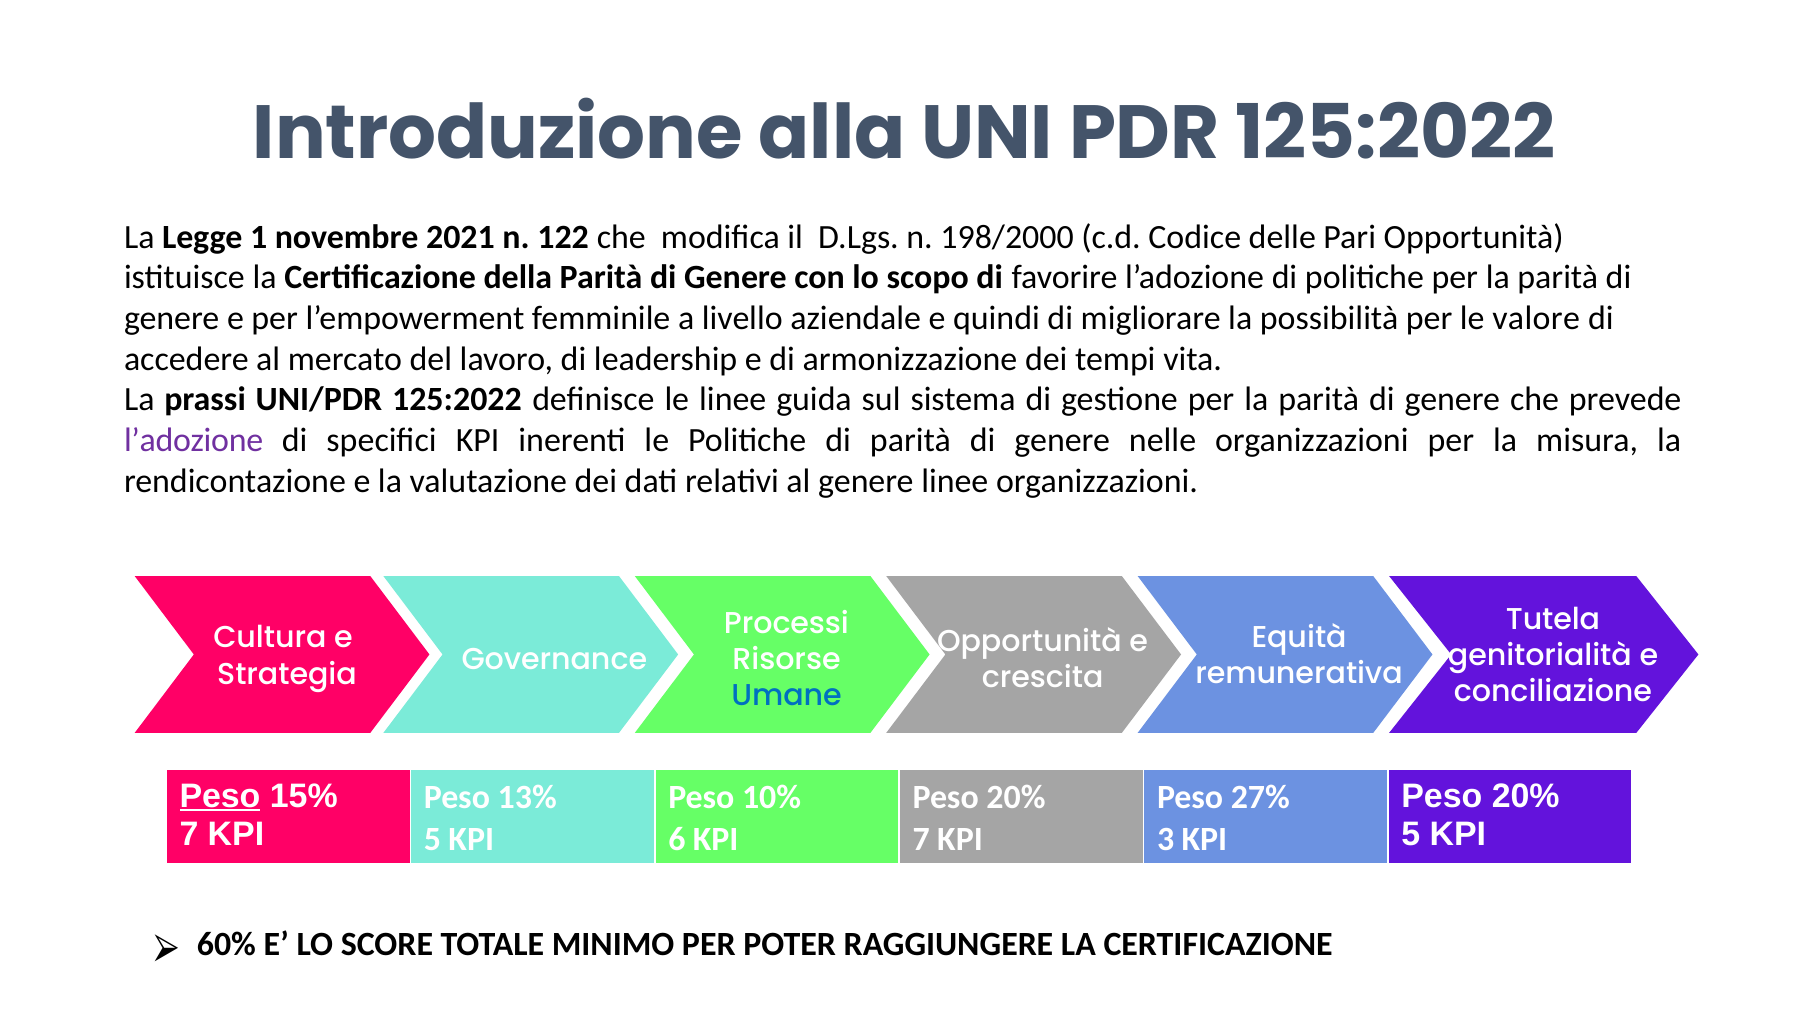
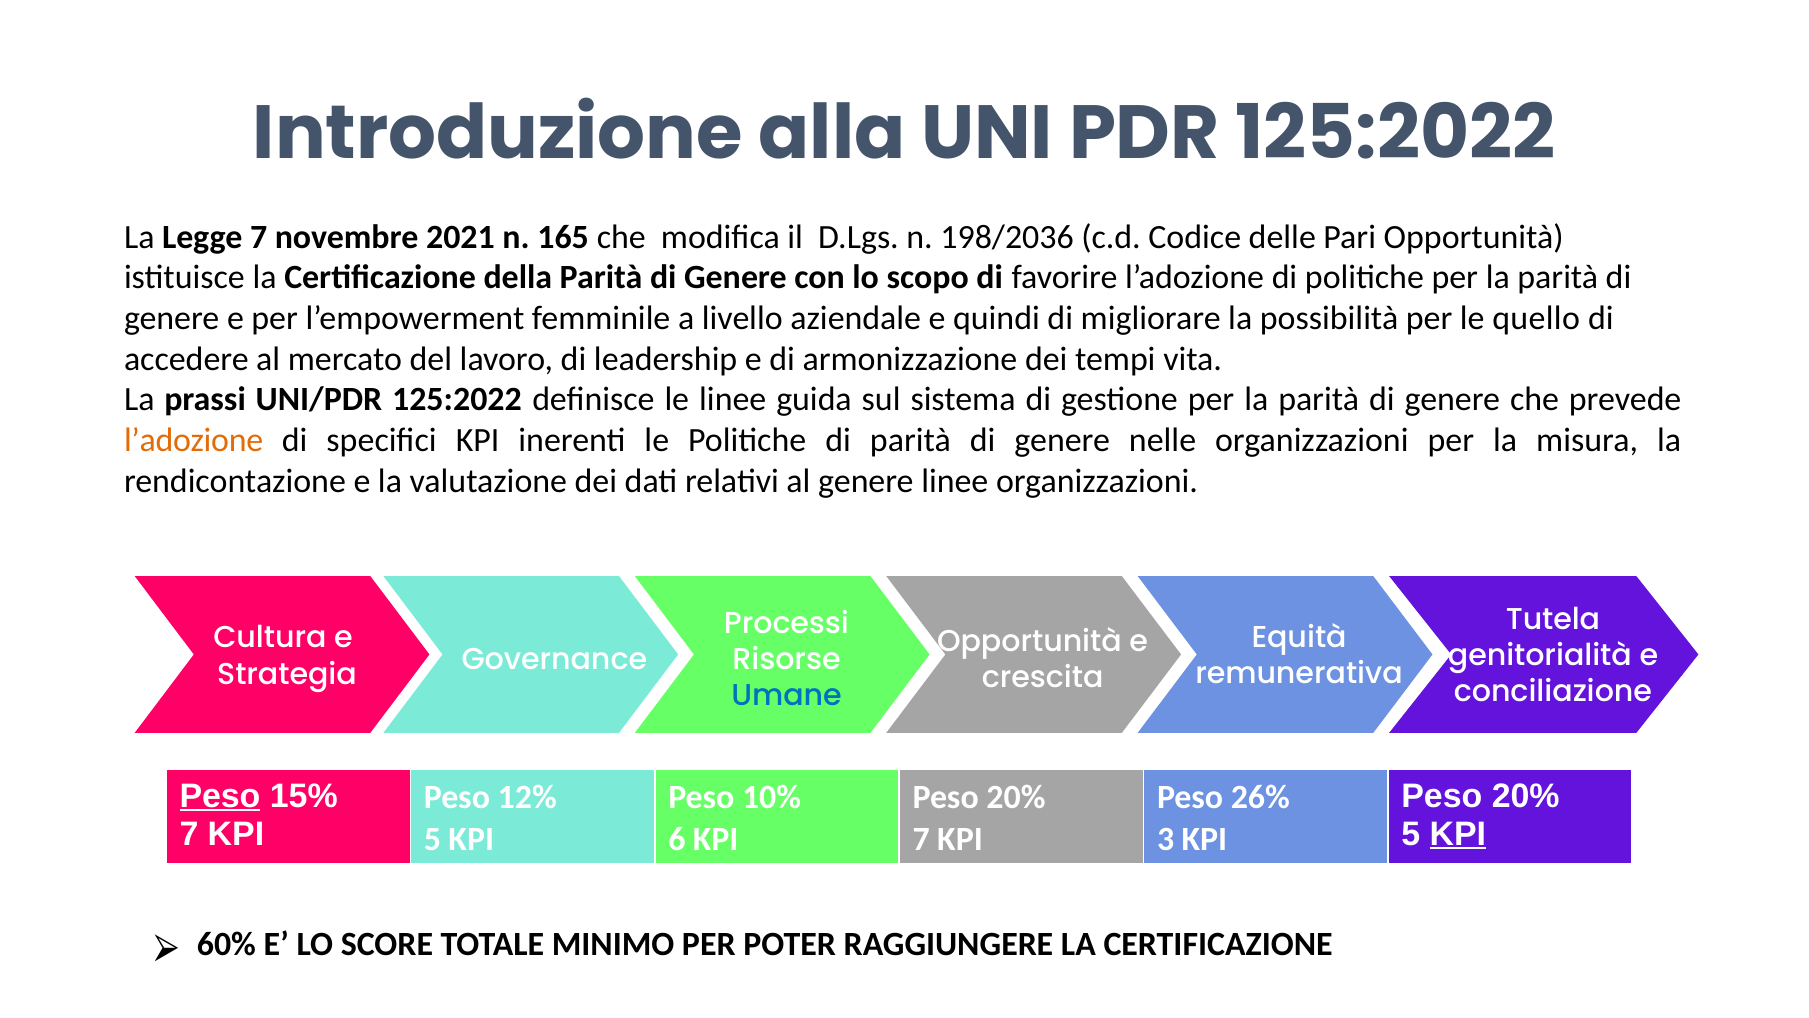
Legge 1: 1 -> 7 (259, 237)
122: 122 -> 165 (563, 237)
198/2000: 198/2000 -> 198/2036 (1007, 237)
valore: valore -> quello (1536, 318)
l’adozione colour: purple -> orange (194, 440)
13%: 13% -> 12% (527, 797)
27%: 27% -> 26% (1260, 797)
KPI underline: none -> present (1458, 834)
